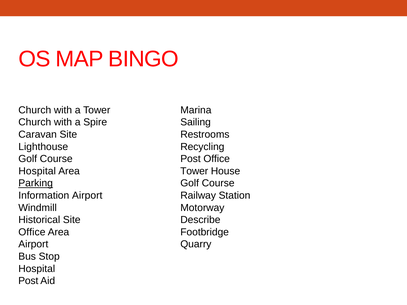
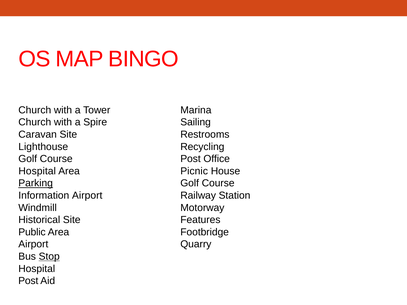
Tower: Tower -> Picnic (194, 171)
Describe: Describe -> Features (200, 220)
Office: Office -> Public (32, 232)
Stop underline: none -> present (49, 257)
